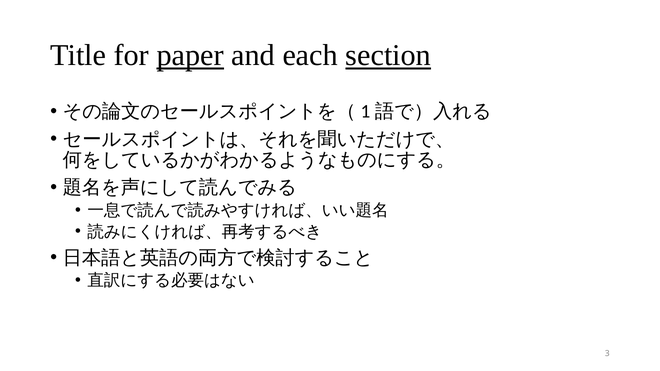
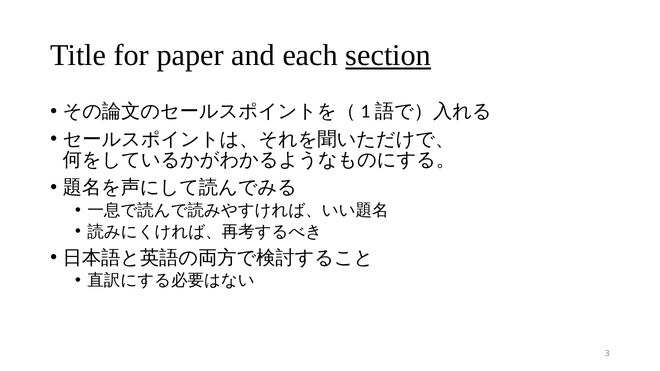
paper underline: present -> none (190, 55)
